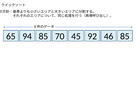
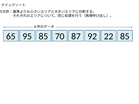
94: 94 -> 95 (27, 36)
45: 45 -> 87 (76, 36)
46: 46 -> 22 (109, 36)
